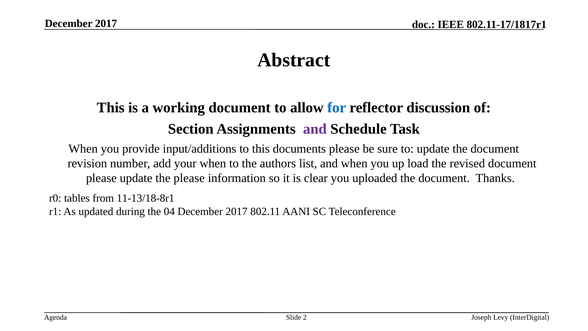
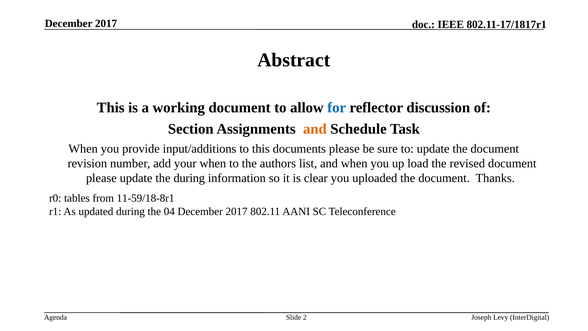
and colour: purple -> orange (315, 129)
the please: please -> during (189, 178)
11-13/18-8r1: 11-13/18-8r1 -> 11-59/18-8r1 (146, 198)
